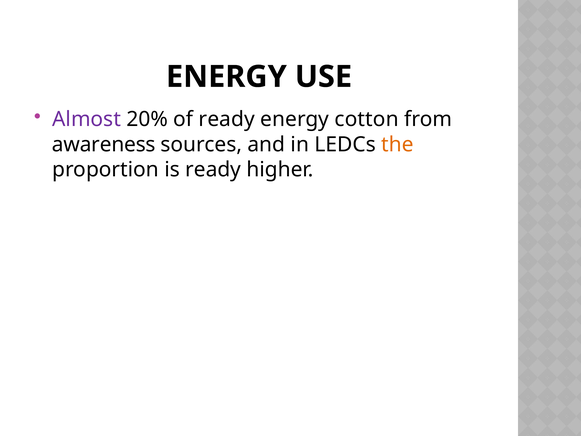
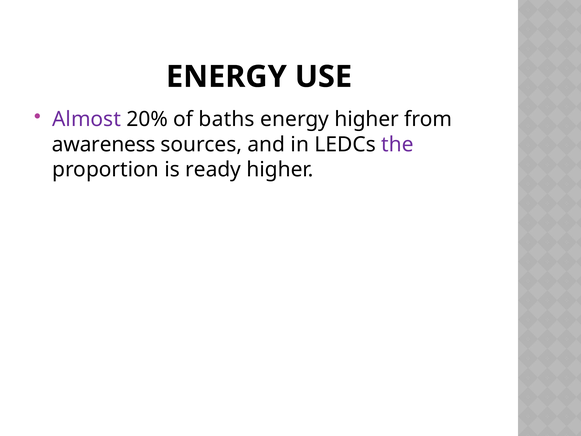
of ready: ready -> baths (227, 119)
energy cotton: cotton -> higher (367, 119)
the colour: orange -> purple (397, 144)
